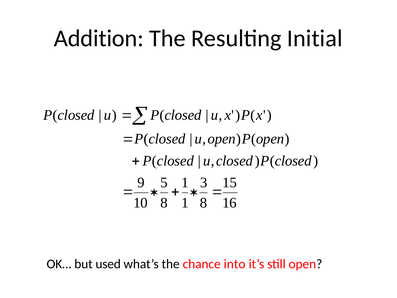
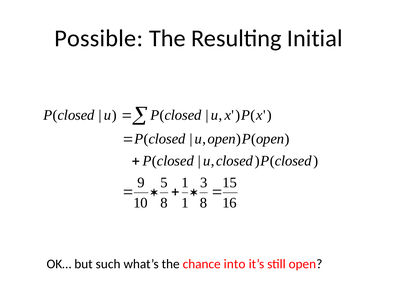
Addition: Addition -> Possible (99, 38)
used: used -> such (108, 264)
